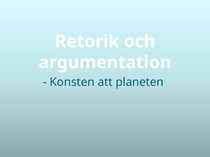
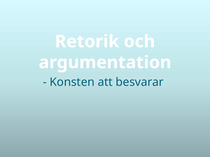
planeten: planeten -> besvarar (140, 82)
